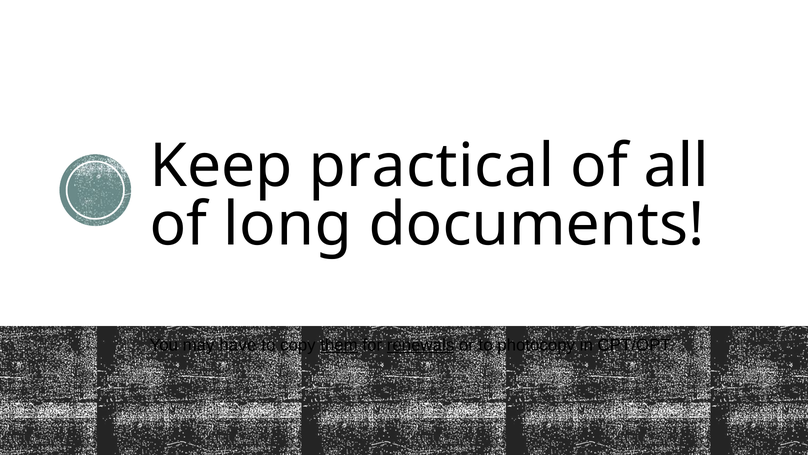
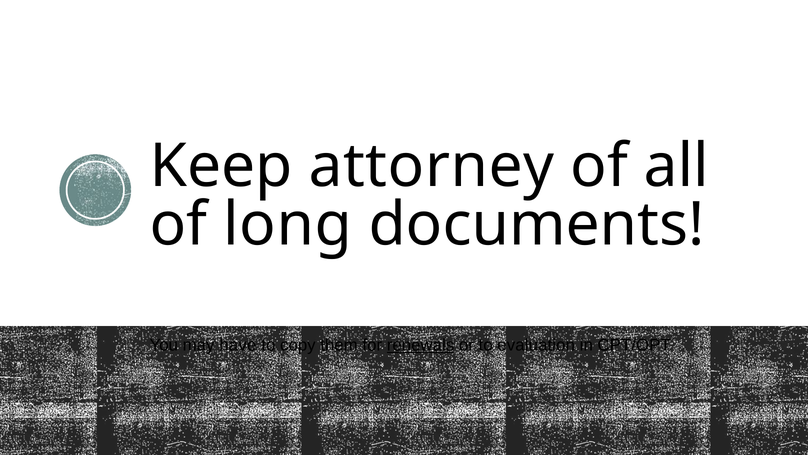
practical: practical -> attorney (431, 166)
them underline: present -> none (339, 345)
photocopy: photocopy -> evaluation (536, 345)
